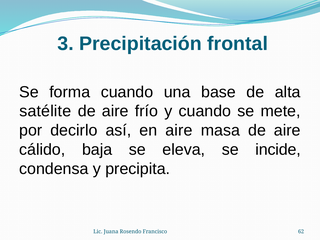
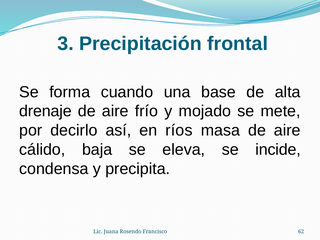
satélite: satélite -> drenaje (45, 111)
y cuando: cuando -> mojado (205, 111)
en aire: aire -> ríos (179, 130)
